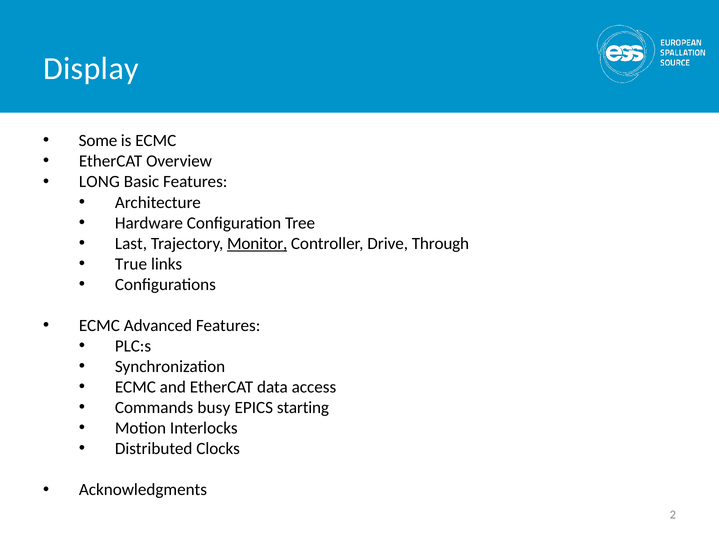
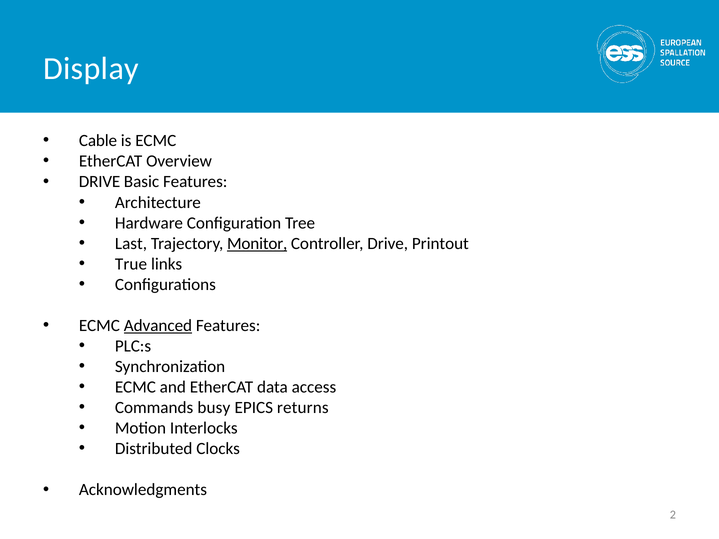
Some: Some -> Cable (98, 141)
LONG: LONG -> DRIVE (100, 182)
Through: Through -> Printout (440, 244)
Advanced underline: none -> present (158, 326)
starting: starting -> returns (303, 408)
